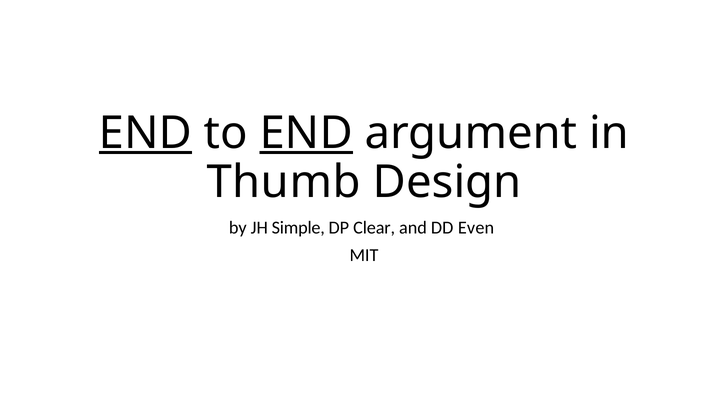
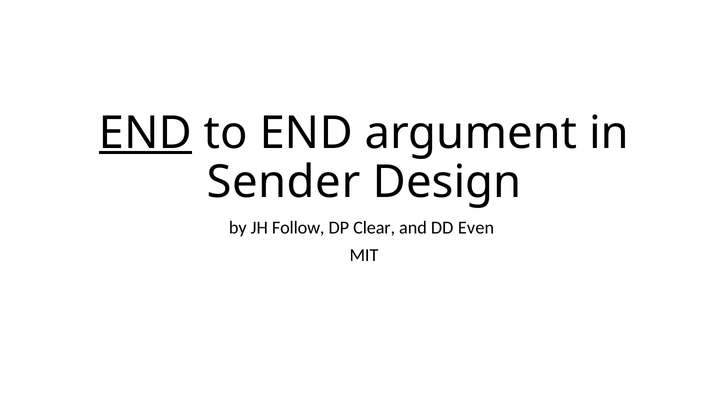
END underline: present -> none (306, 133)
Thumb: Thumb -> Sender (284, 182)
Simple: Simple -> Follow (298, 228)
